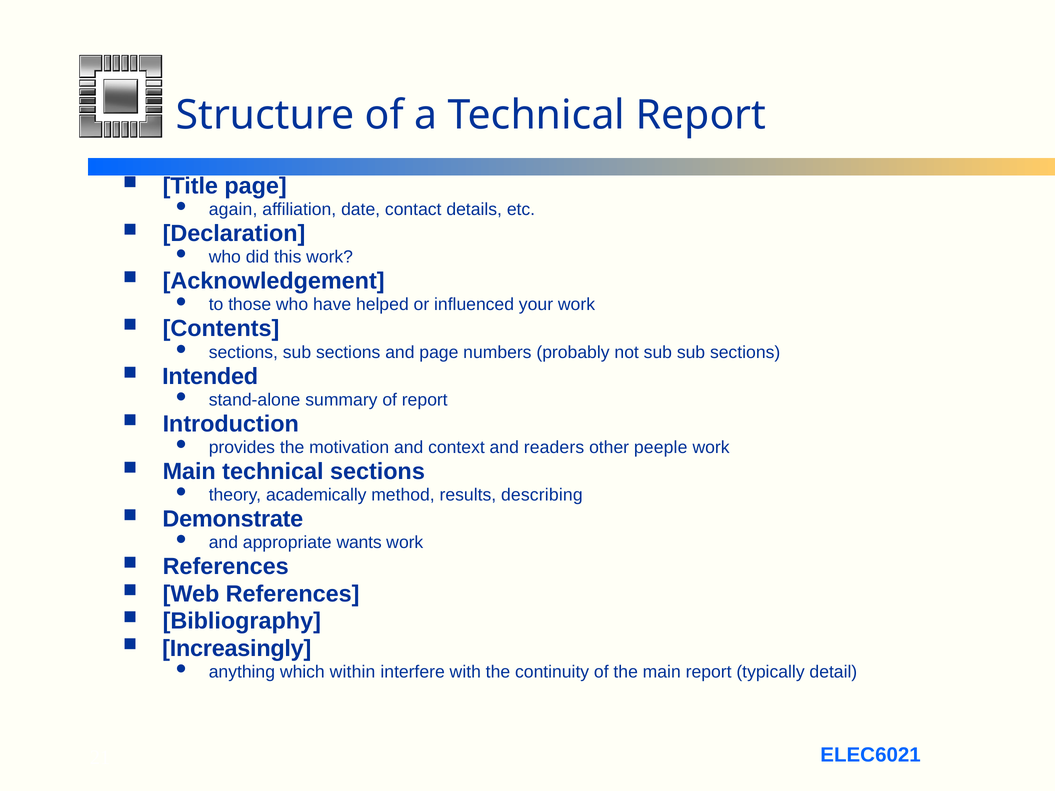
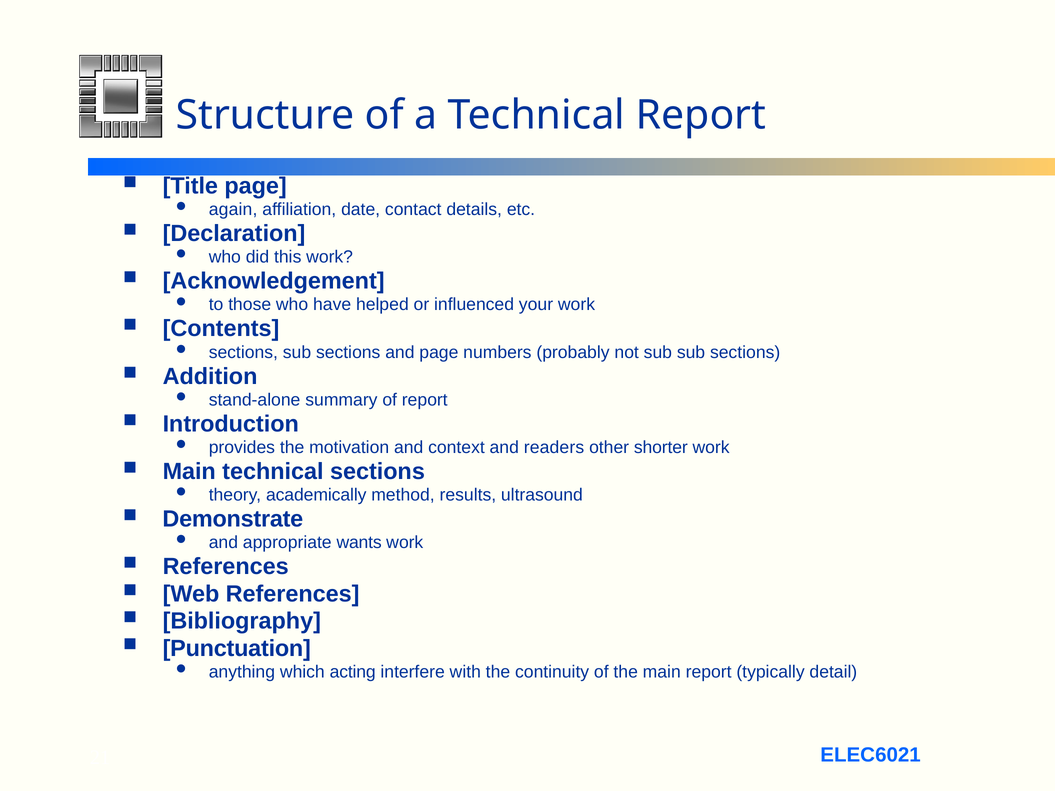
Intended: Intended -> Addition (210, 376)
peeple: peeple -> shorter (661, 448)
describing: describing -> ultrasound (542, 495)
Increasingly: Increasingly -> Punctuation (237, 648)
within: within -> acting (353, 672)
